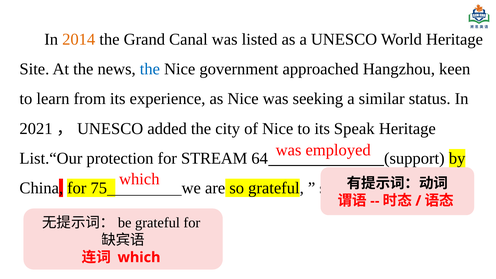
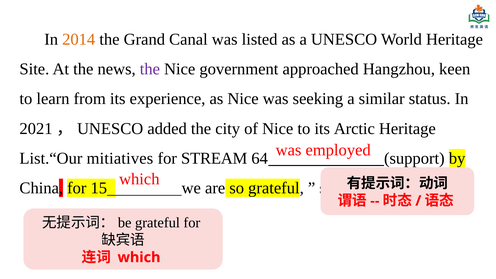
the colour: blue -> purple (150, 69)
Speak: Speak -> Arctic (354, 129)
protection: protection -> mitiatives (120, 158)
75: 75 -> 15 (99, 188)
